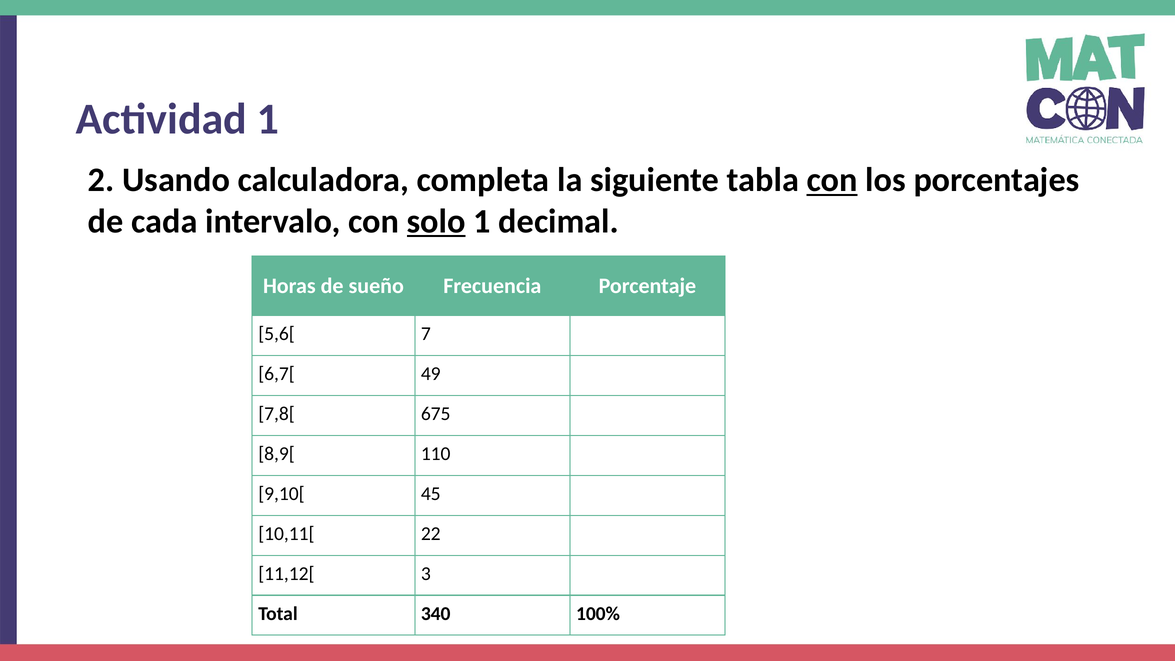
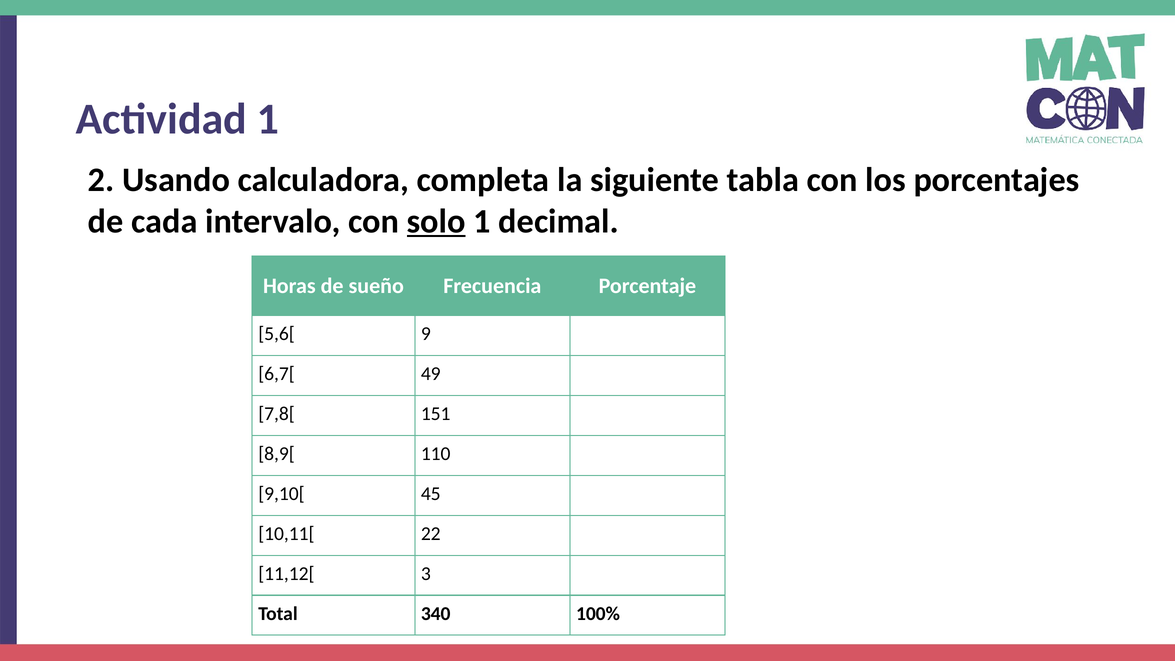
con underline: present -> none (832, 180)
7: 7 -> 9 (426, 334)
675: 675 -> 151 (436, 414)
